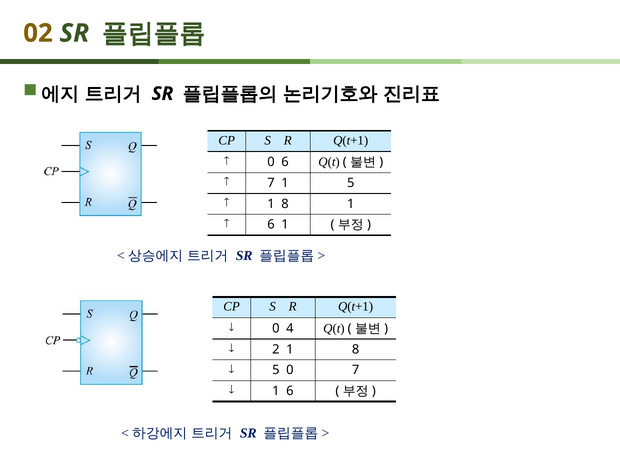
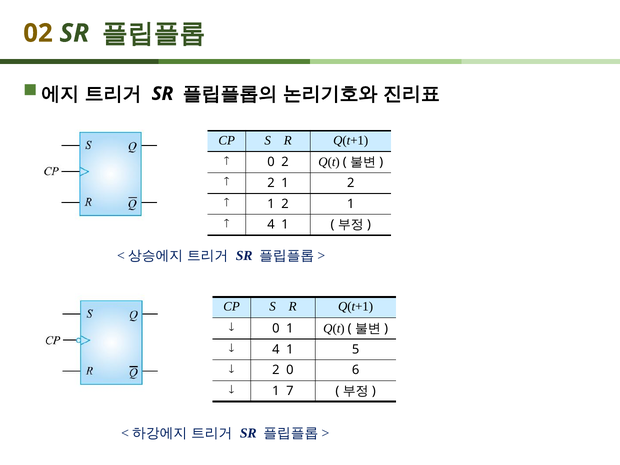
0 6: 6 -> 2 (285, 162)
7: 7 -> 2 (271, 183)
5: 5 -> 2 (351, 183)
8: 8 -> 2 (285, 204)
6: 6 -> 4 (271, 225)
0 4: 4 -> 1 (290, 328)
2: 2 -> 4 (276, 349)
8: 8 -> 5 (356, 349)
5: 5 -> 2 (276, 370)
0 7: 7 -> 6 (356, 370)
1 6: 6 -> 7 (290, 391)
